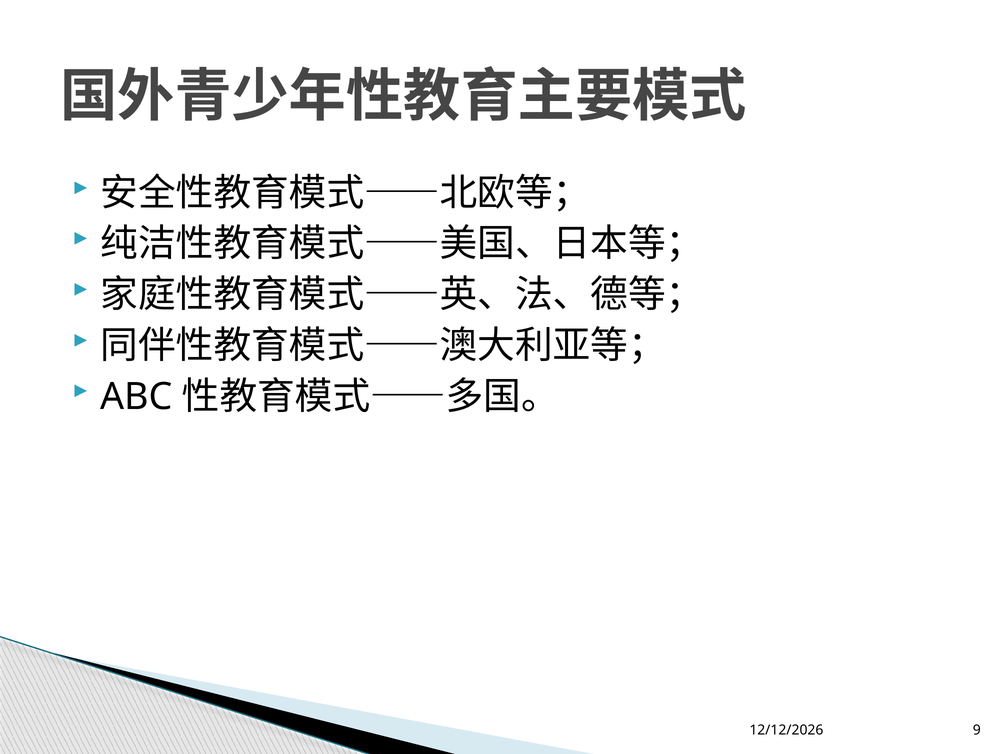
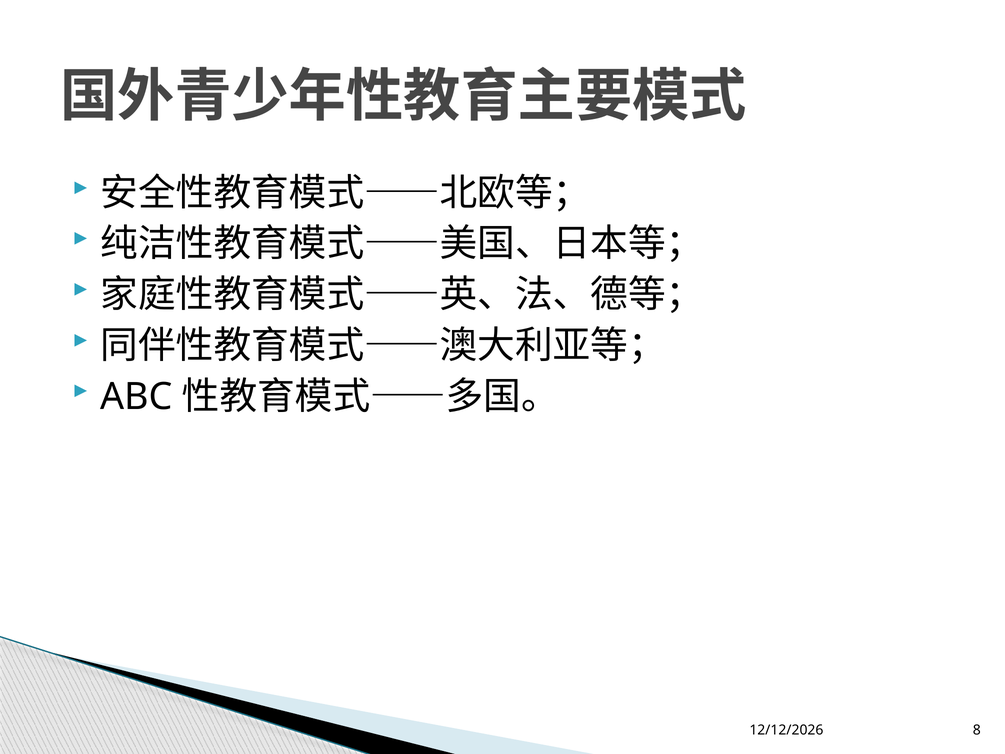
9: 9 -> 8 (977, 730)
